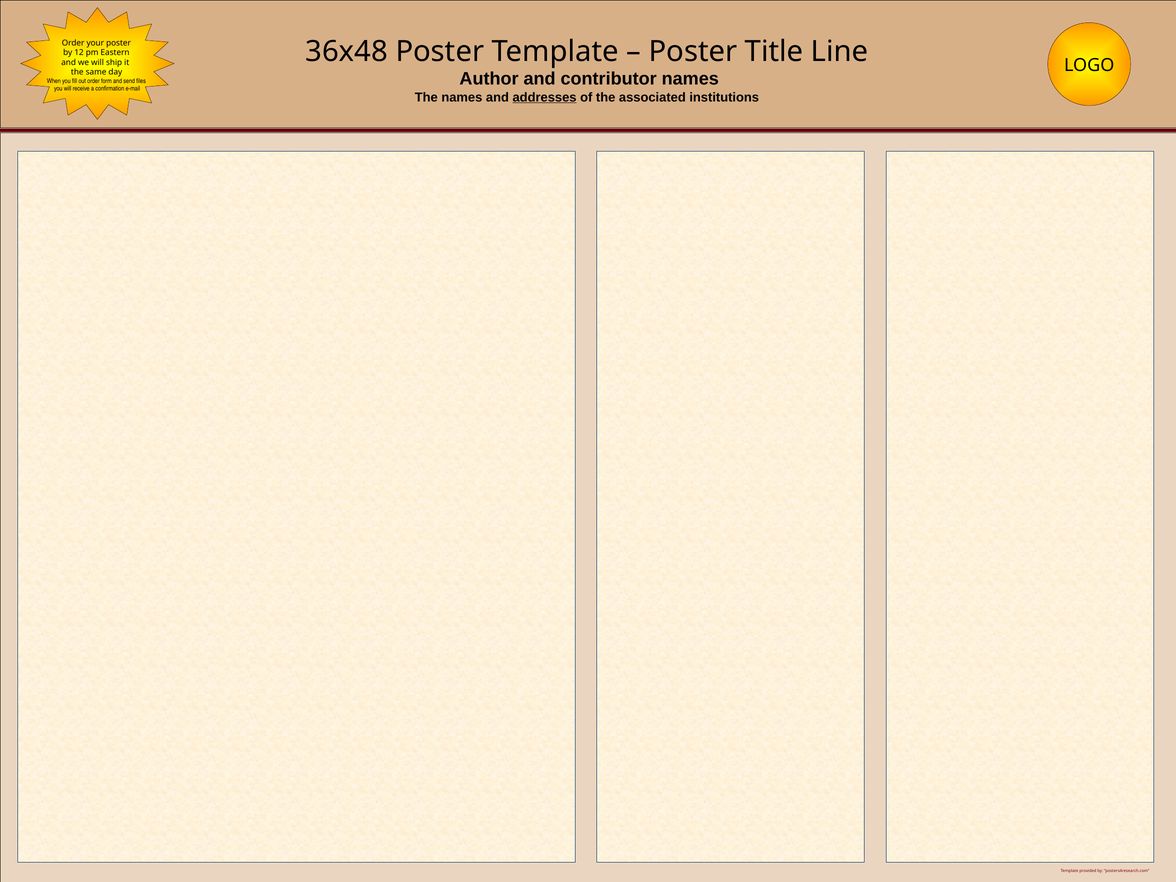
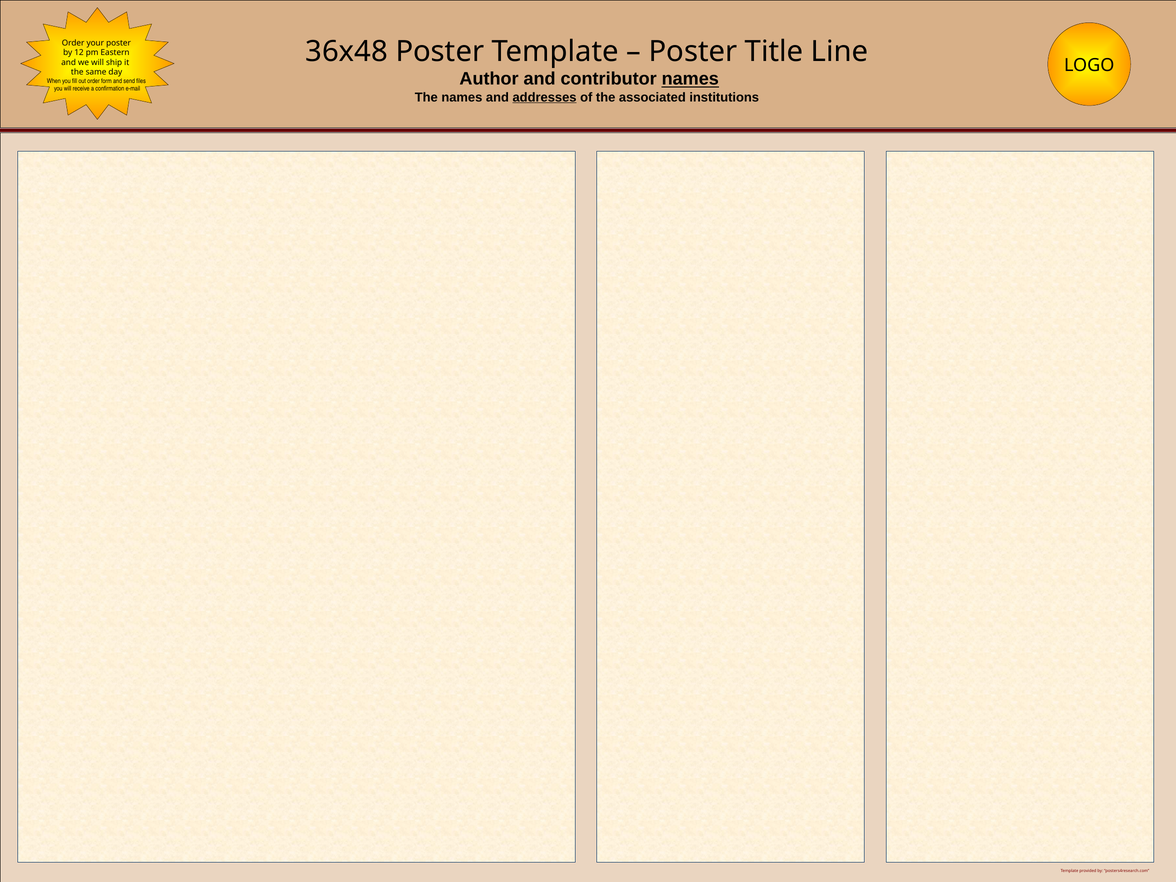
names underline: none -> present (690, 79)
